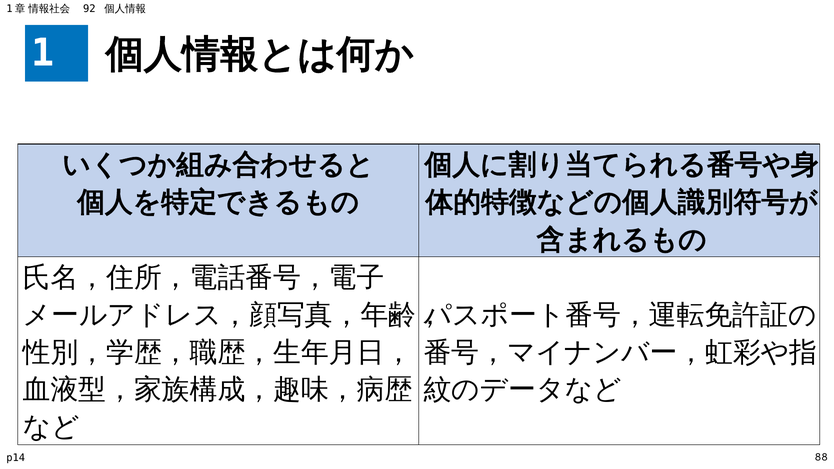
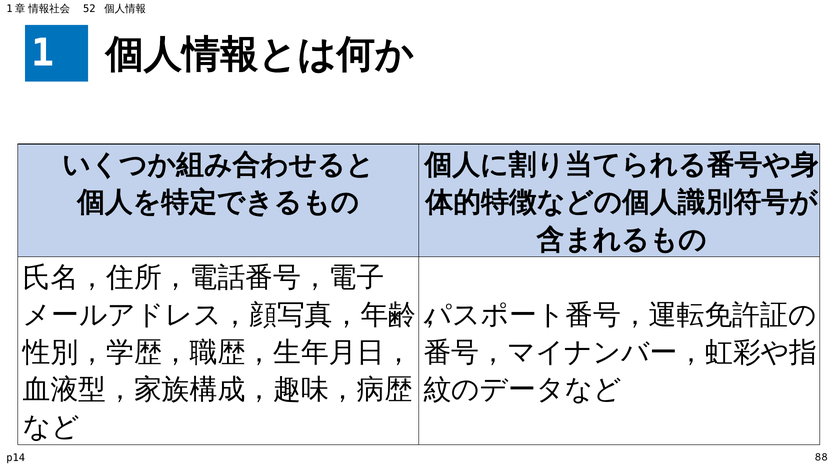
92: 92 -> 52 (89, 9)
